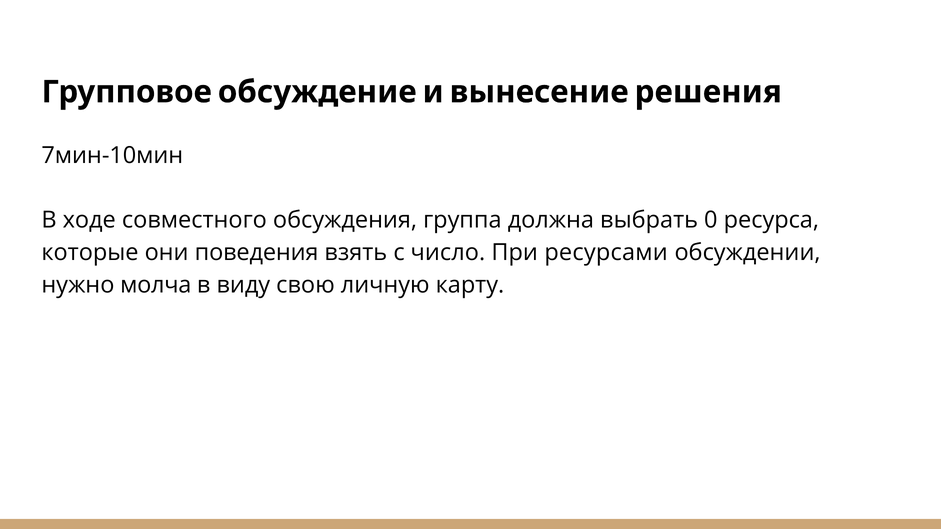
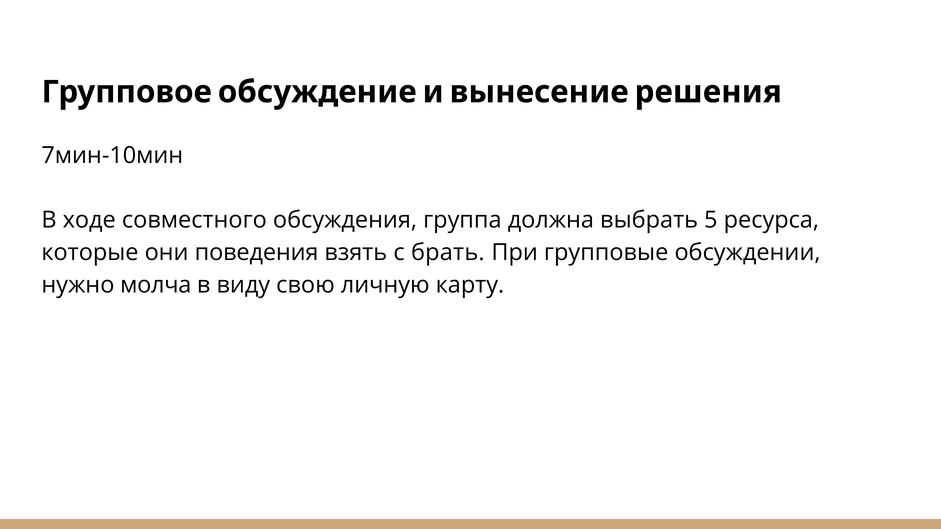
0: 0 -> 5 (711, 220)
число: число -> брать (448, 253)
ресурсами: ресурсами -> групповые (606, 253)
